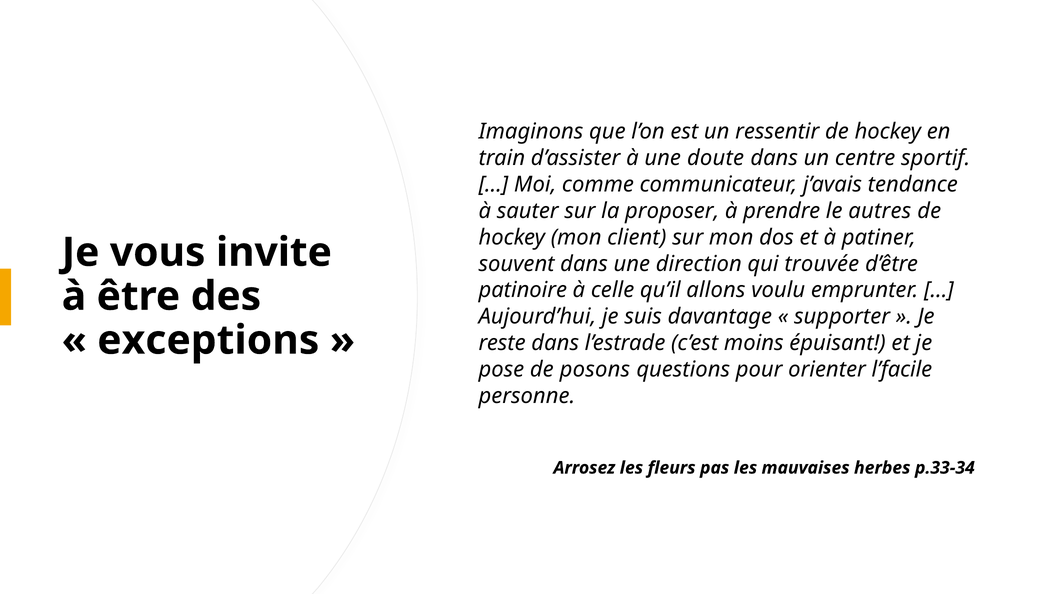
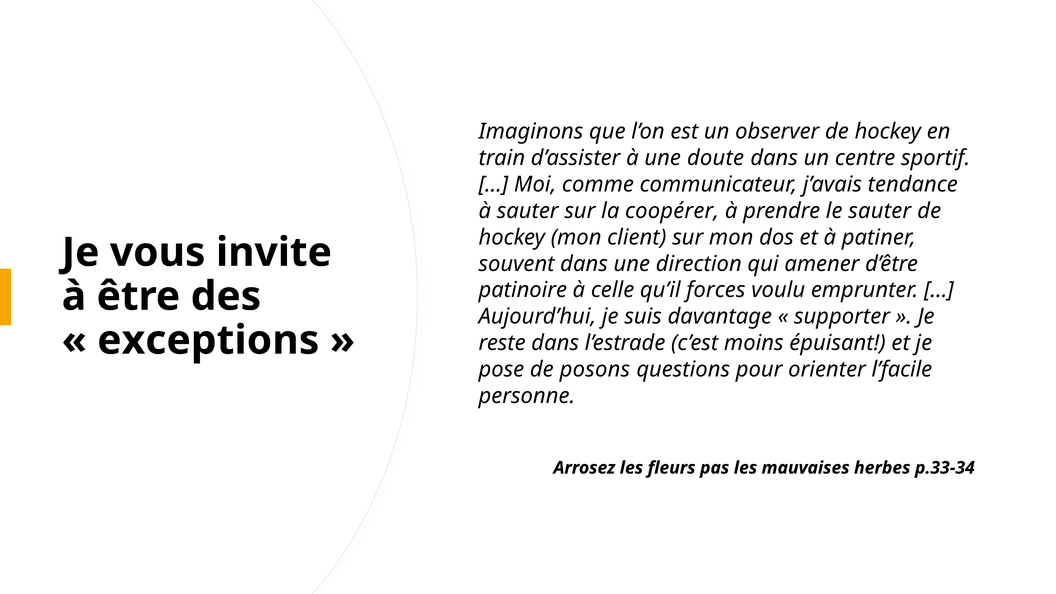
ressentir: ressentir -> observer (777, 132)
proposer: proposer -> coopérer (672, 211)
le autres: autres -> sauter (880, 211)
trouvée: trouvée -> amener (822, 264)
allons: allons -> forces (716, 290)
